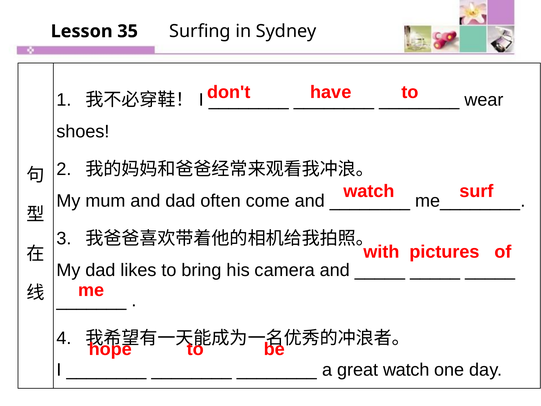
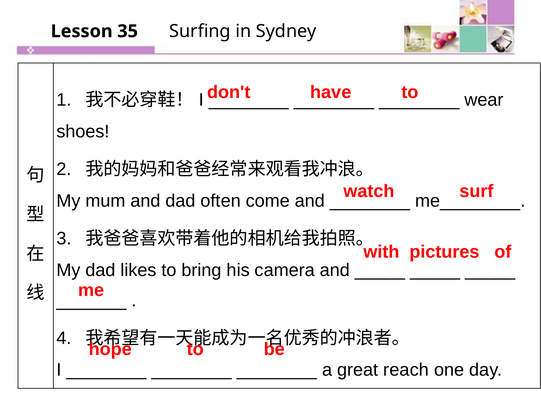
great watch: watch -> reach (406, 370)
